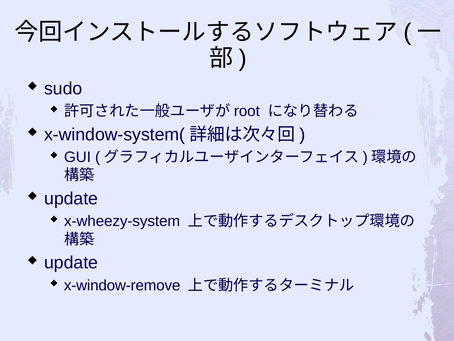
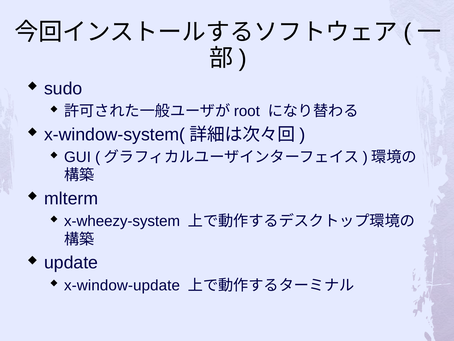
update: update -> mlterm (71, 198)
x-window-remove: x-window-remove -> x-window-update (122, 285)
